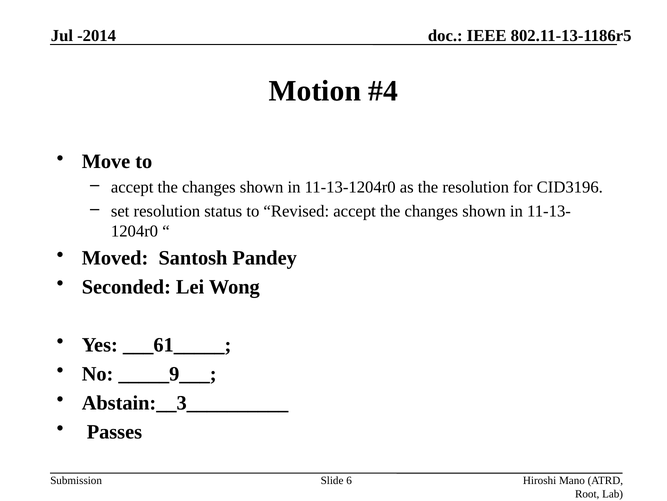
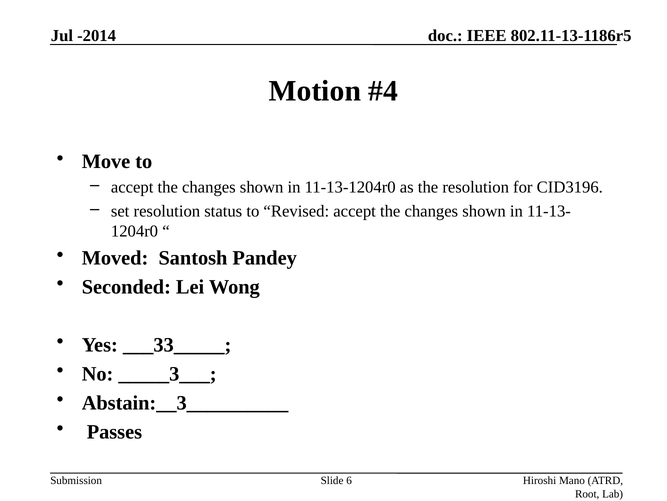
___61_____: ___61_____ -> ___33_____ (177, 345)
_____9___: _____9___ -> _____3___ (168, 373)
